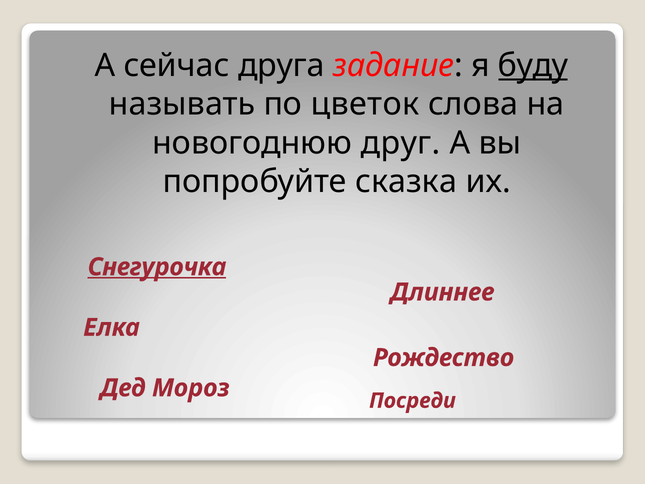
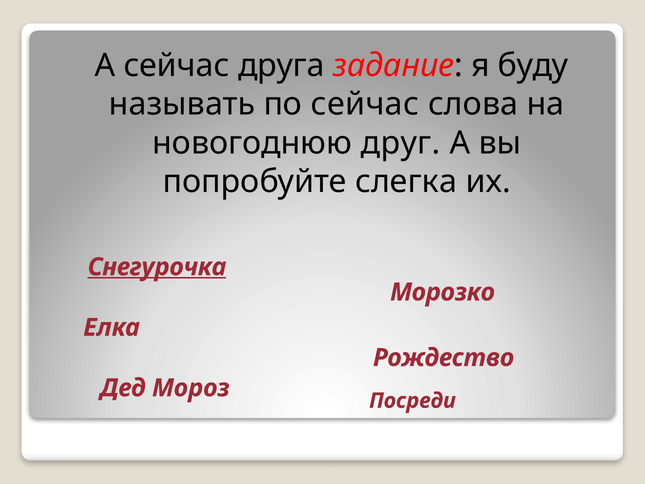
буду underline: present -> none (533, 65)
по цветок: цветок -> сейчас (365, 104)
сказка: сказка -> слегка (406, 182)
Длиннее: Длиннее -> Морозко (443, 292)
